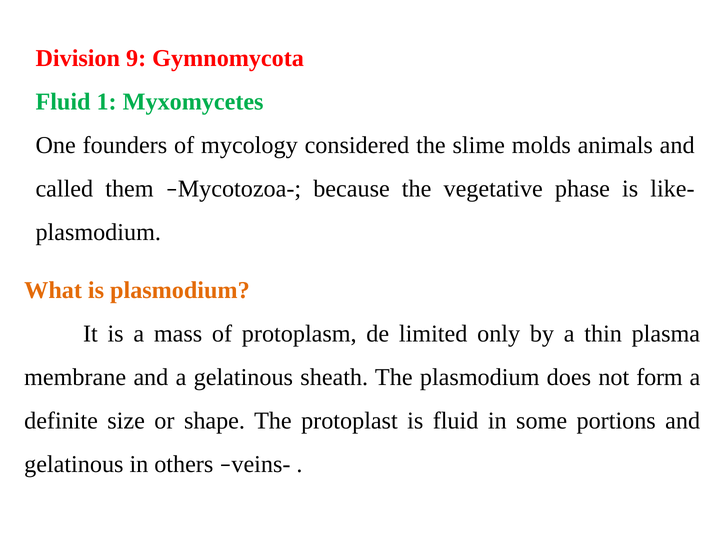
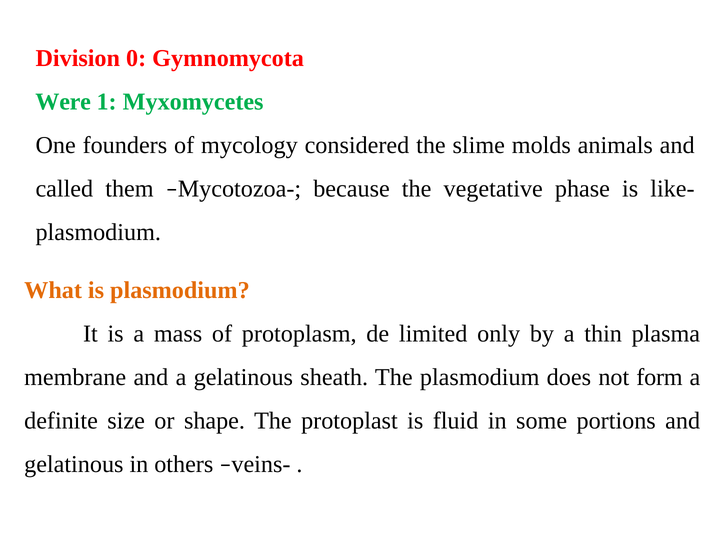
9: 9 -> 0 (136, 58)
Fluid: Fluid -> Were (63, 102)
